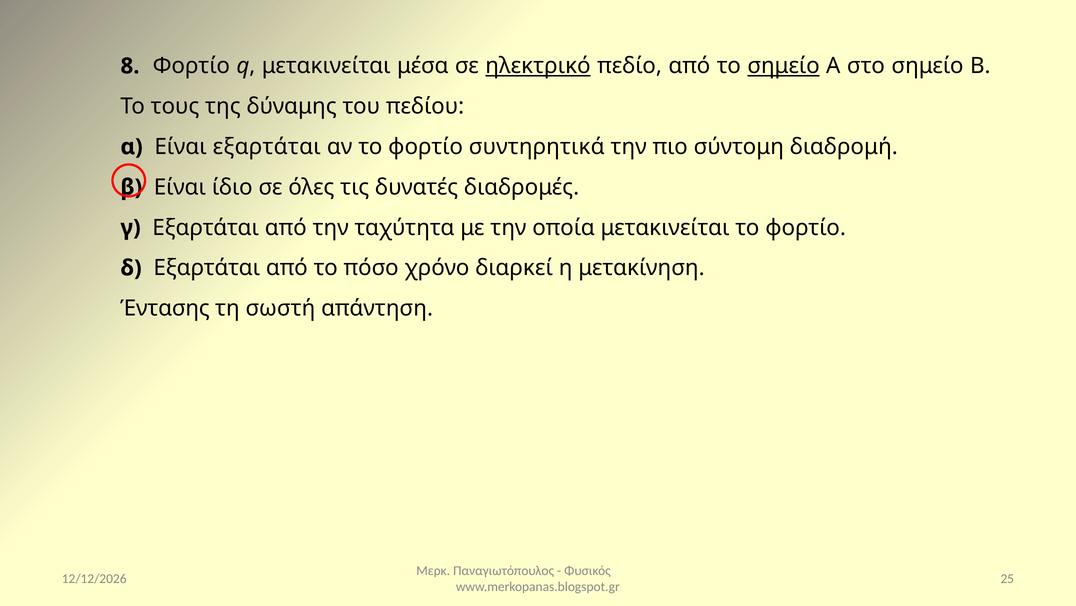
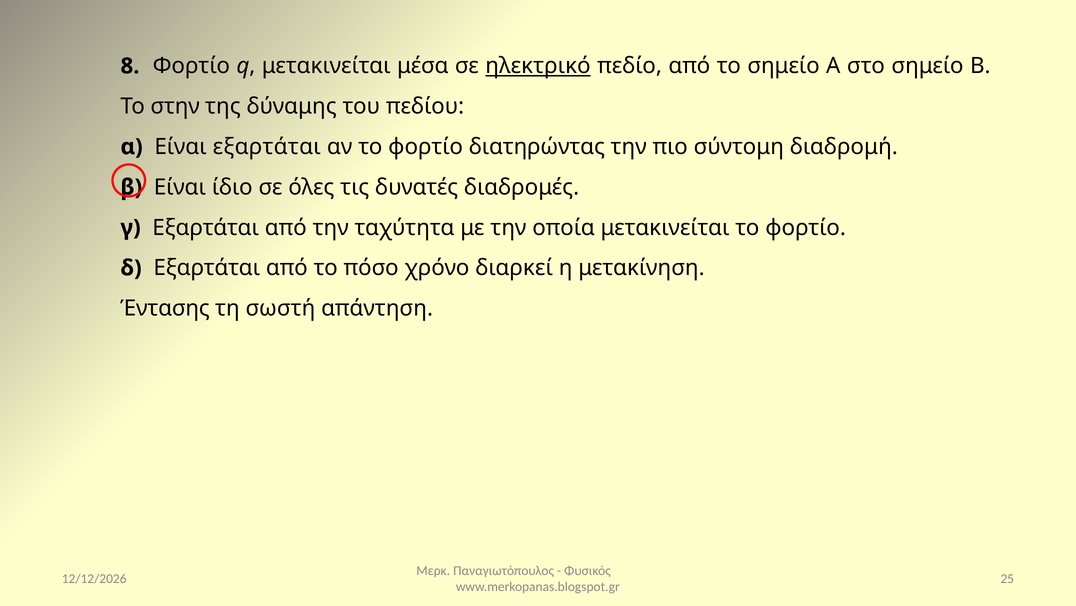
σημείο underline: present -> none (784, 66)
τους: τους -> στην (175, 106)
συντηρητικά: συντηρητικά -> διατηρώντας (537, 147)
